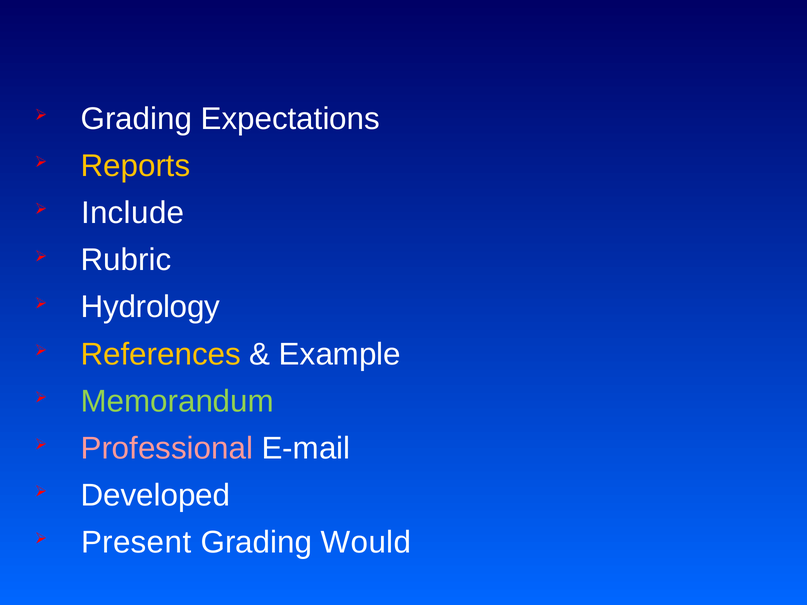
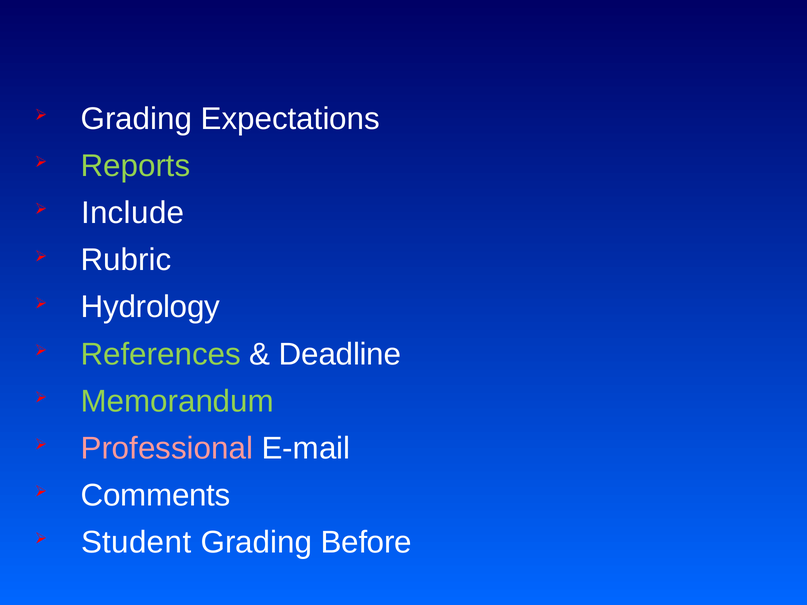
Reports colour: yellow -> light green (136, 166)
References colour: yellow -> light green (161, 354)
Example: Example -> Deadline (340, 354)
Developed: Developed -> Comments (156, 496)
Present: Present -> Student (136, 543)
Would: Would -> Before (366, 543)
